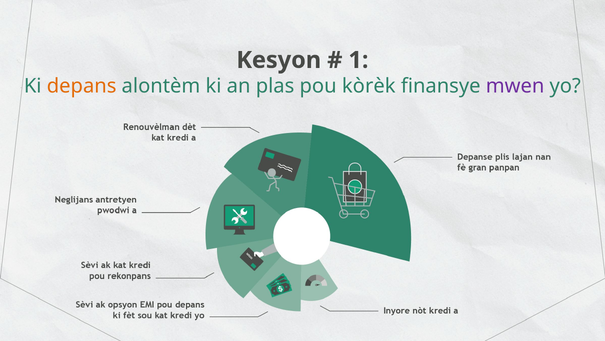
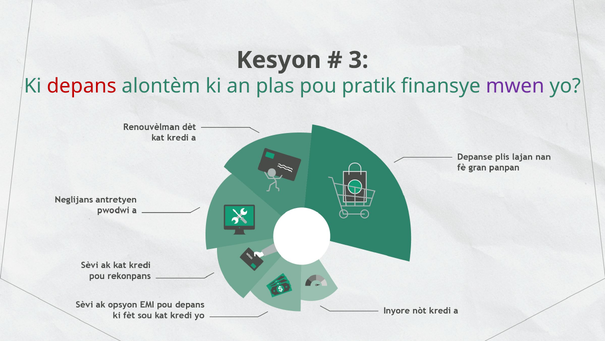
1: 1 -> 3 (358, 60)
depans colour: orange -> red (82, 86)
kòrèk: kòrèk -> pratik (369, 86)
